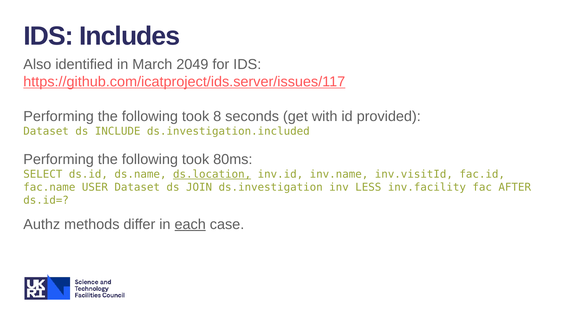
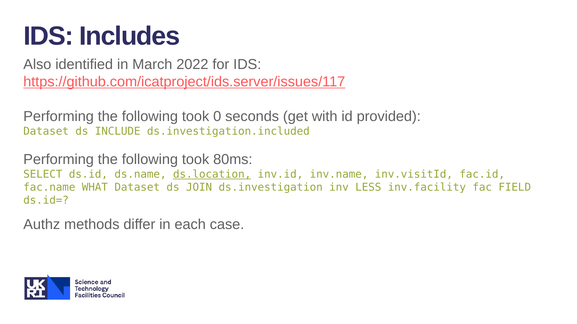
2049: 2049 -> 2022 (192, 65)
8: 8 -> 0 (217, 116)
USER: USER -> WHAT (95, 188)
AFTER: AFTER -> FIELD (515, 188)
each underline: present -> none (190, 225)
